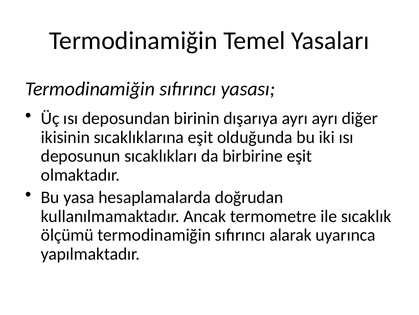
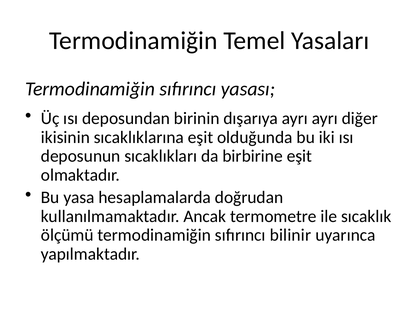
alarak: alarak -> bilinir (290, 235)
